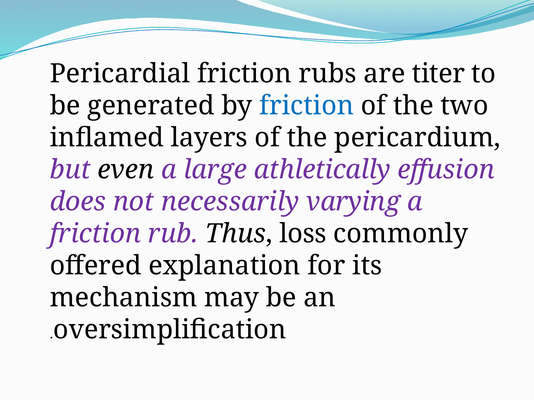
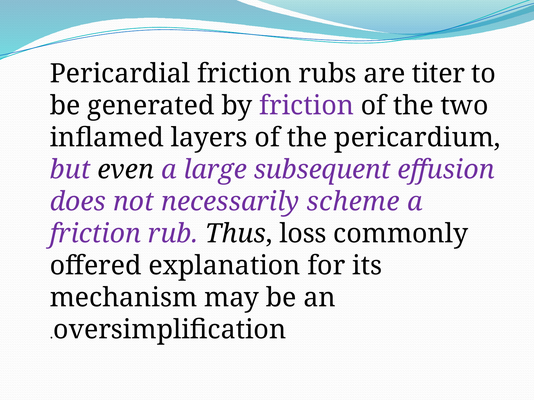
friction colour: blue -> purple (307, 106)
athletically: athletically -> subsequent (322, 170)
varying: varying -> scheme (353, 202)
